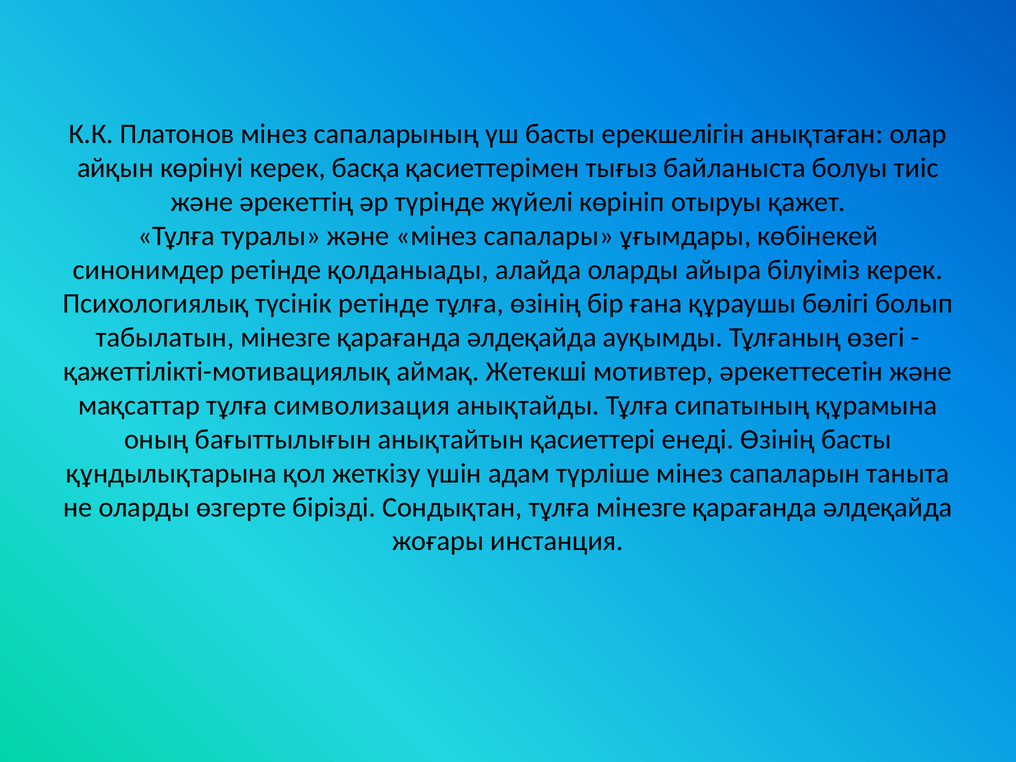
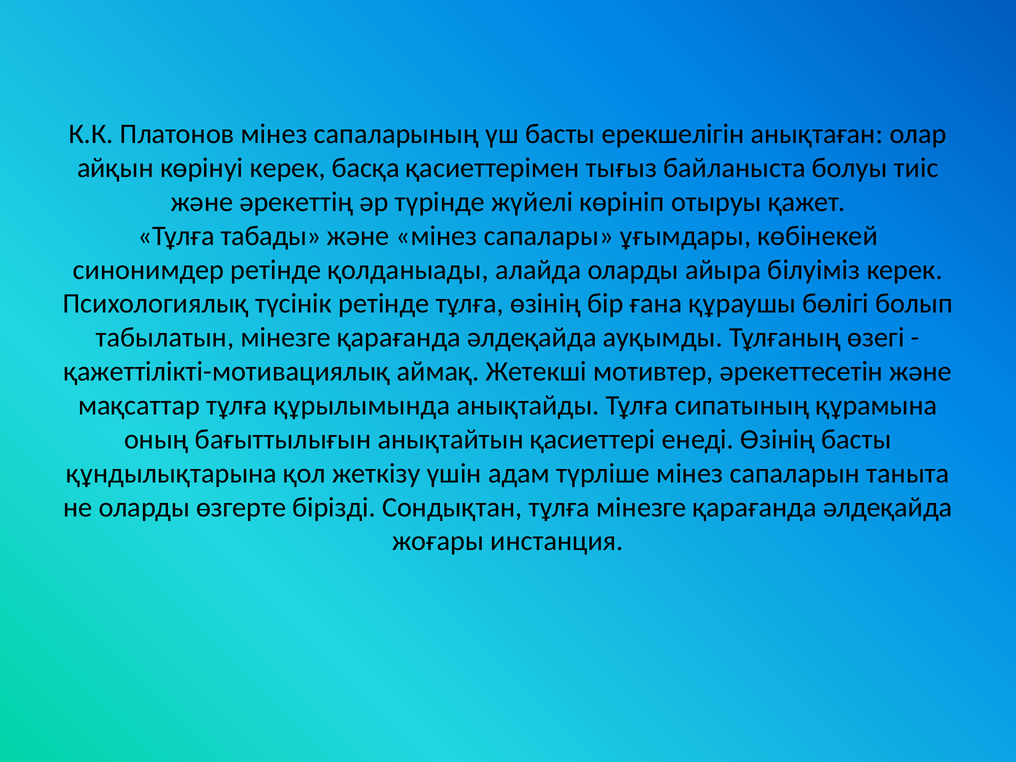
туралы: туралы -> табады (271, 236)
символизация: символизация -> құрылымында (362, 405)
